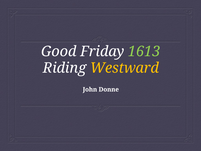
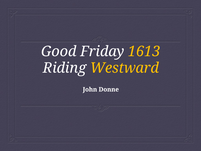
1613 colour: light green -> yellow (144, 51)
